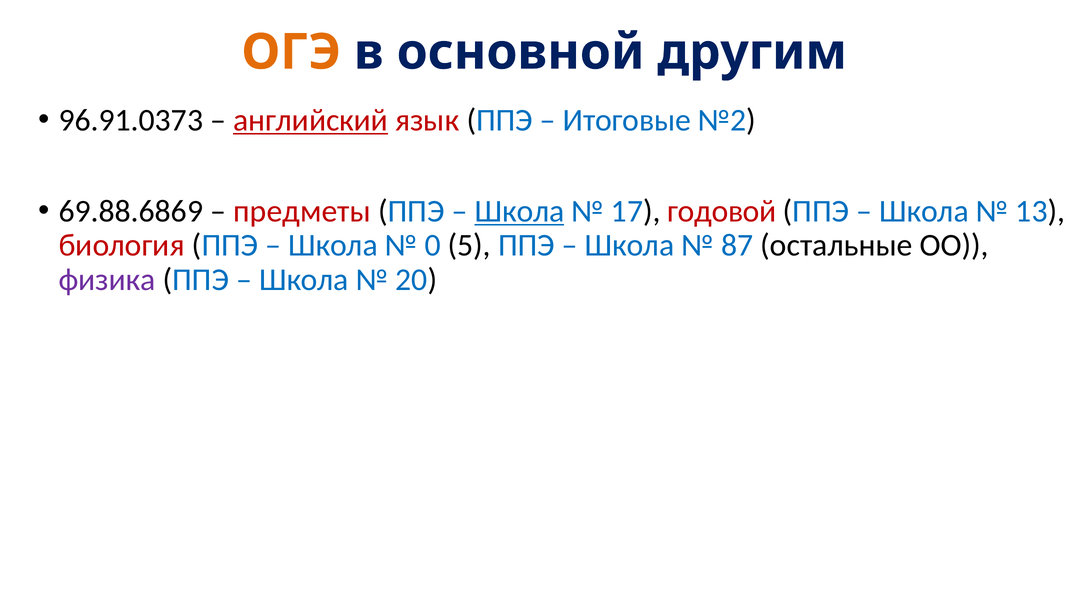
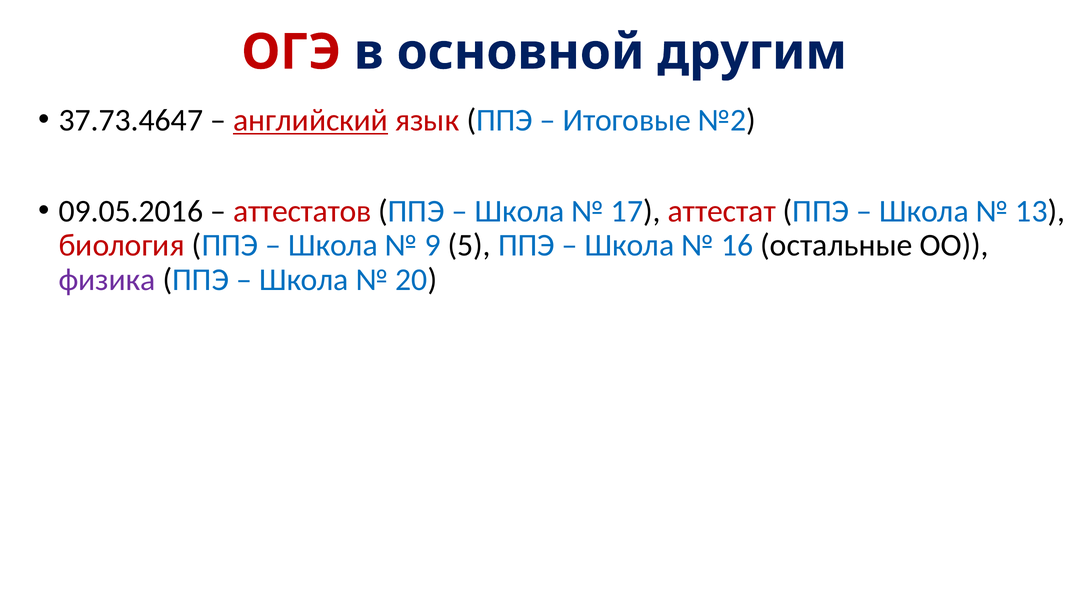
ОГЭ colour: orange -> red (291, 52)
96.91.0373: 96.91.0373 -> 37.73.4647 (131, 120)
69.88.6869: 69.88.6869 -> 09.05.2016 (131, 211)
предметы: предметы -> аттестатов (302, 211)
Школа underline: present -> none (520, 211)
годовой: годовой -> аттестат (722, 211)
0: 0 -> 9 (433, 246)
87: 87 -> 16 (737, 246)
